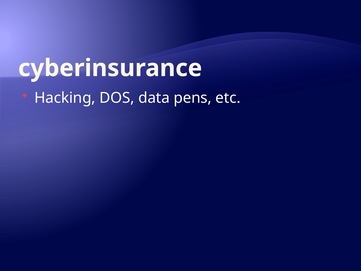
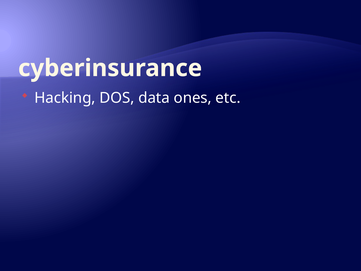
pens: pens -> ones (193, 98)
